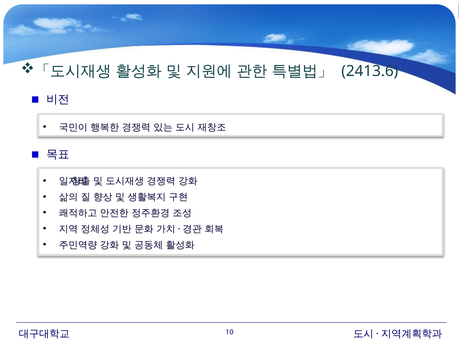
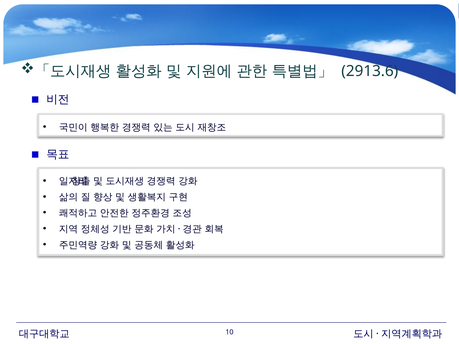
2413.6: 2413.6 -> 2913.6 (370, 71)
